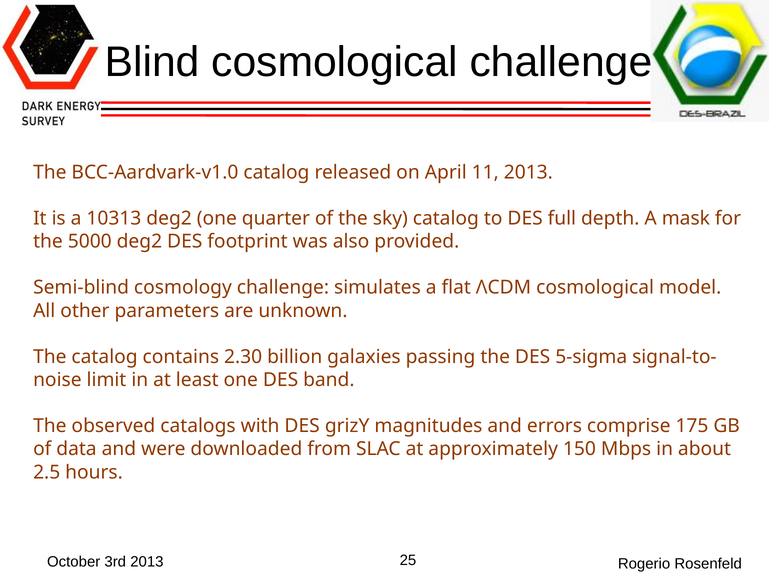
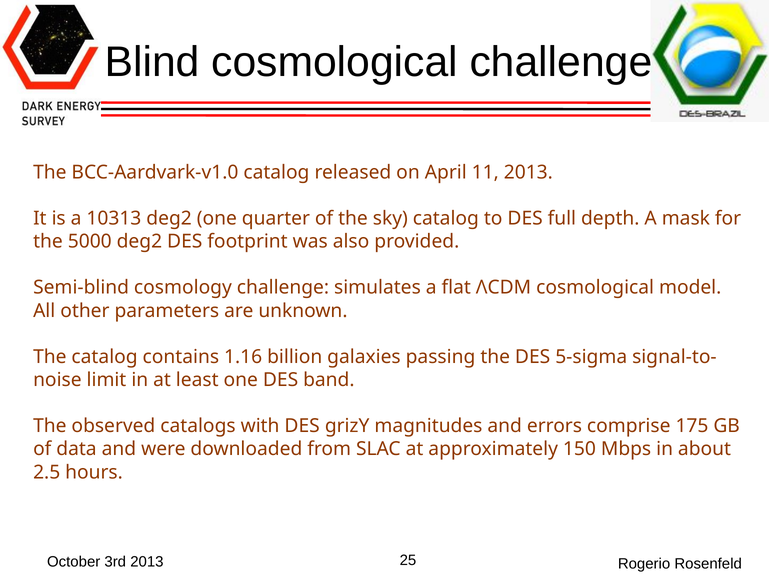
2.30: 2.30 -> 1.16 (243, 357)
